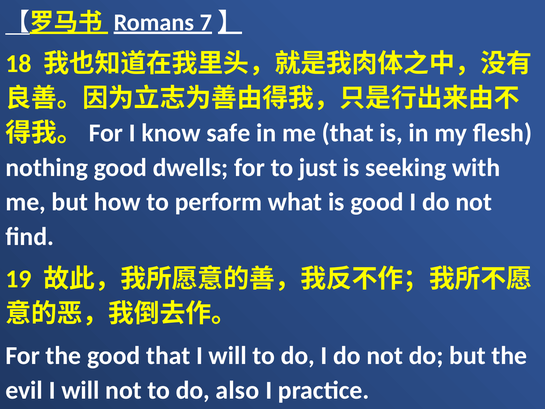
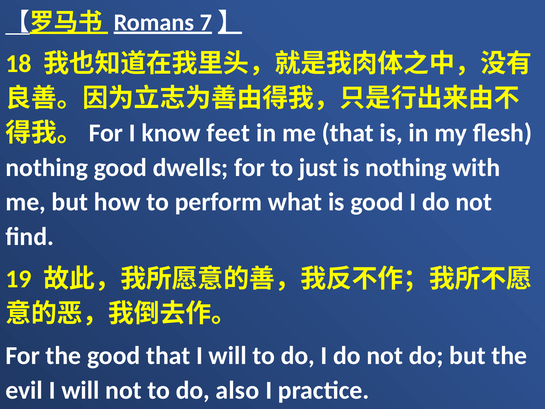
safe: safe -> feet (228, 133)
is seeking: seeking -> nothing (406, 167)
